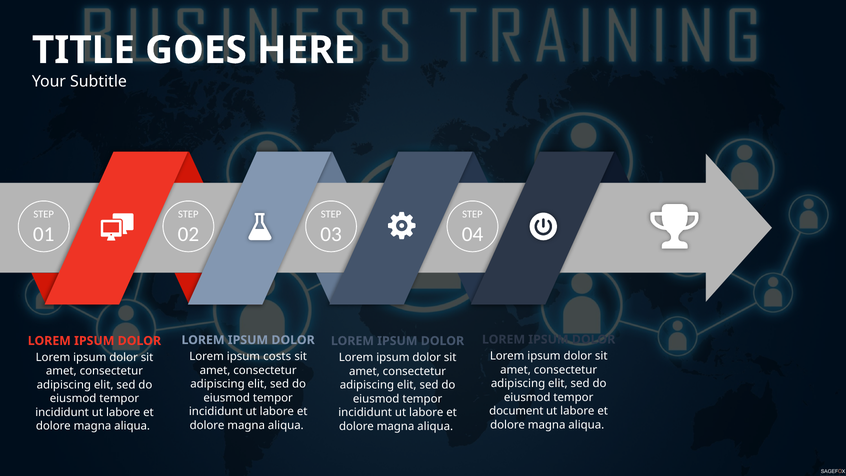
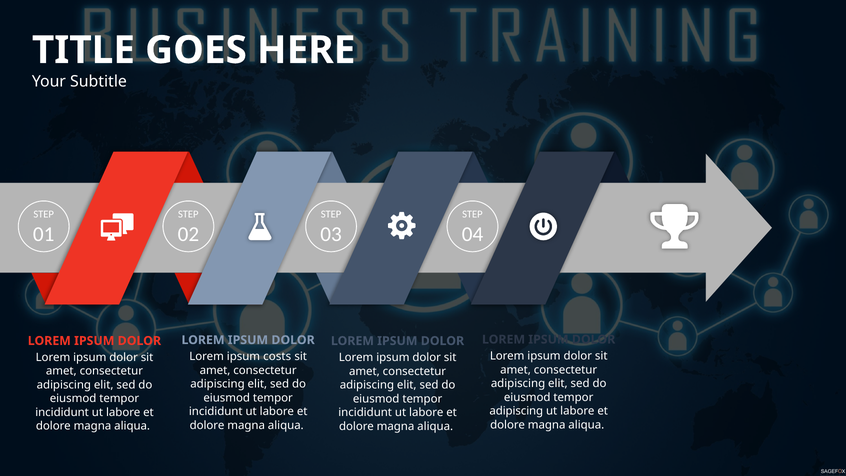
document: document -> adipiscing (516, 411)
